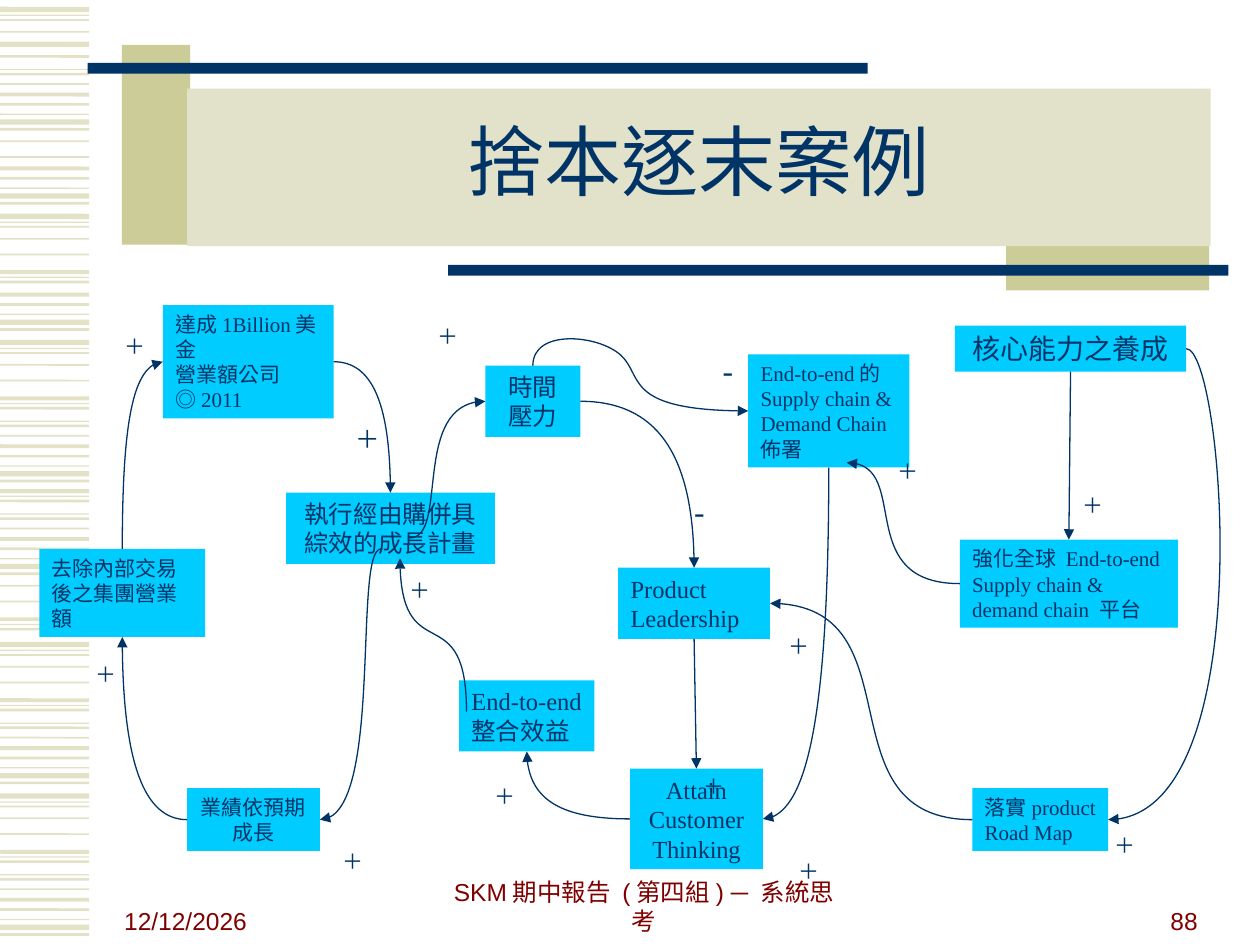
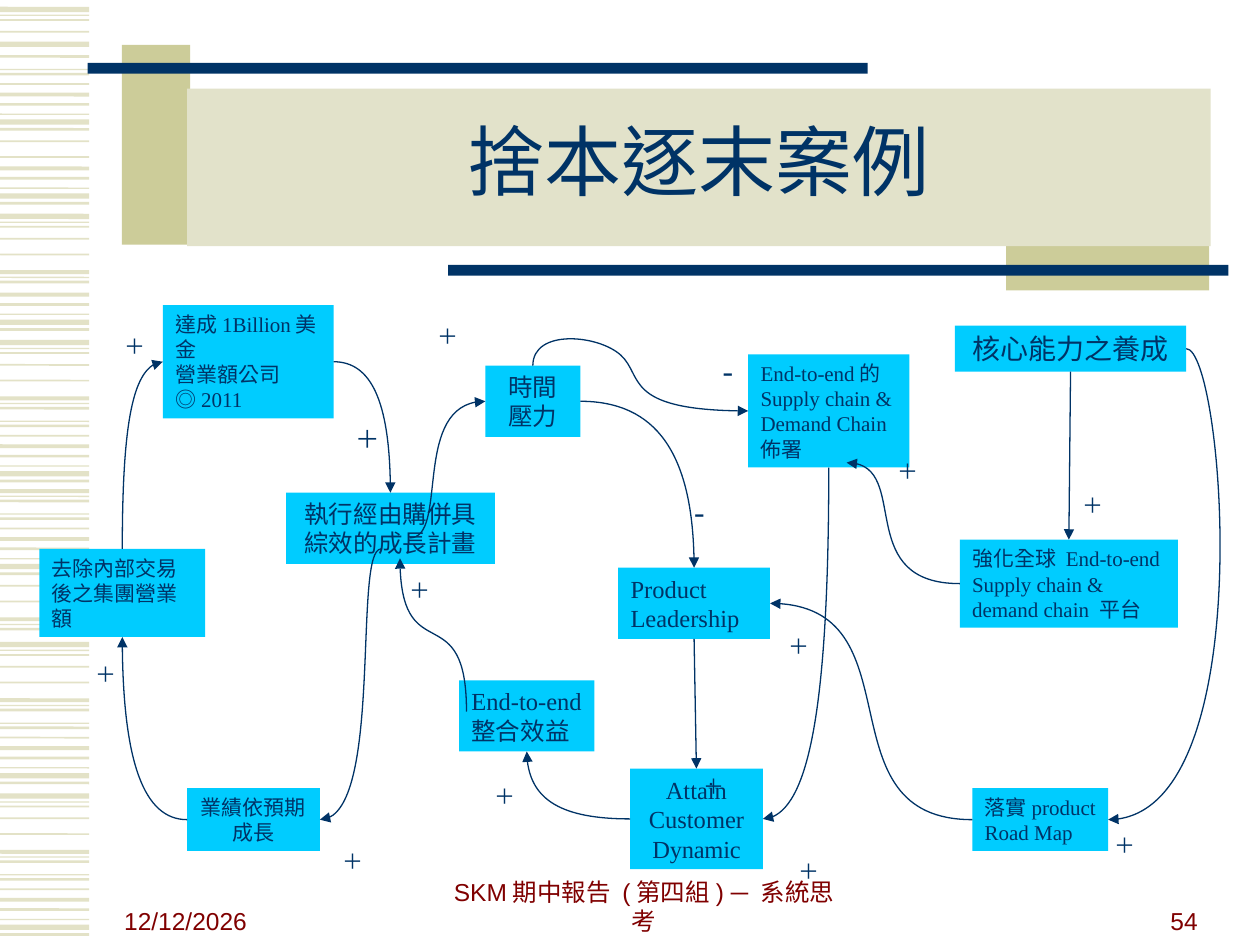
Thinking: Thinking -> Dynamic (697, 850)
88: 88 -> 54 (1184, 922)
